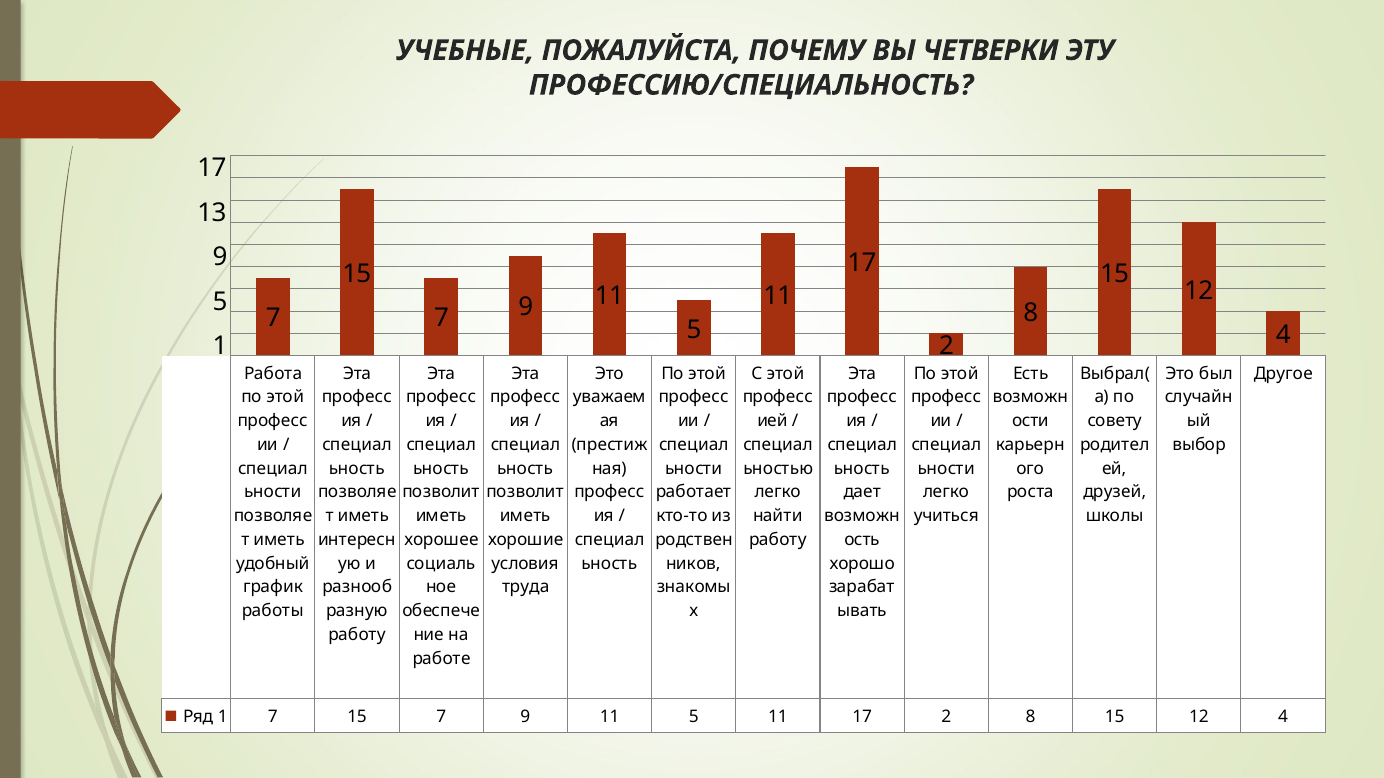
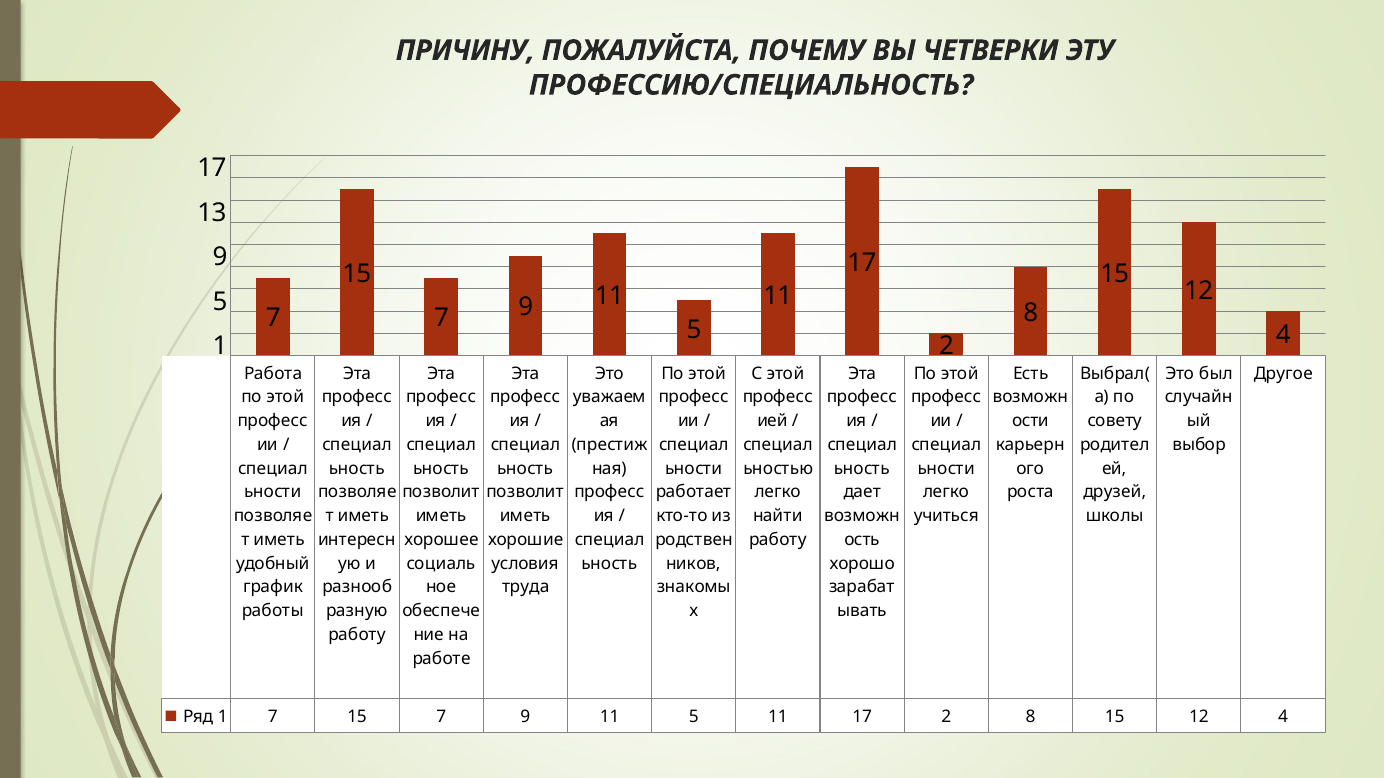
УЧЕБНЫЕ: УЧЕБНЫЕ -> ПРИЧИНУ (465, 51)
